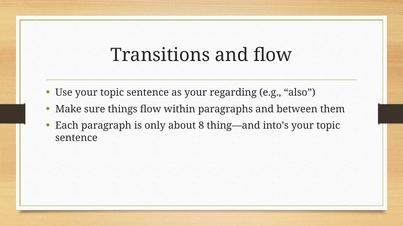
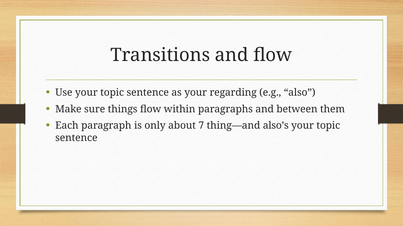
8: 8 -> 7 (201, 126)
into’s: into’s -> also’s (276, 126)
